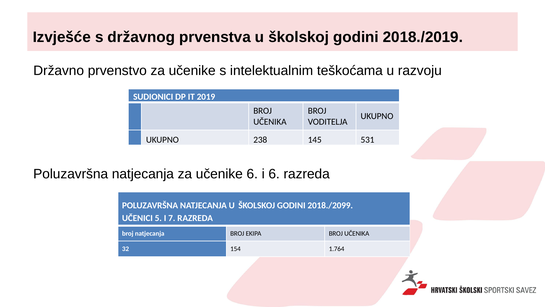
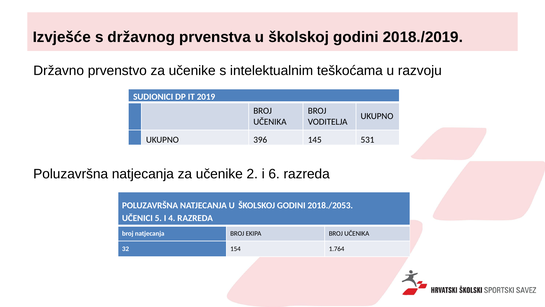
238: 238 -> 396 (260, 139)
učenike 6: 6 -> 2 (252, 174)
2018./2099: 2018./2099 -> 2018./2053 (330, 205)
7: 7 -> 4 (172, 218)
